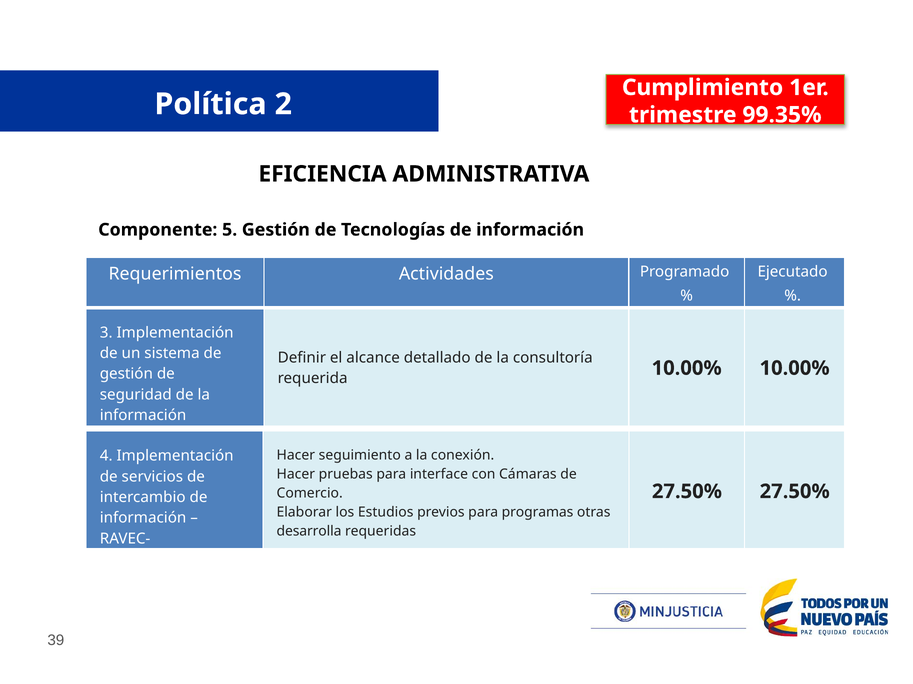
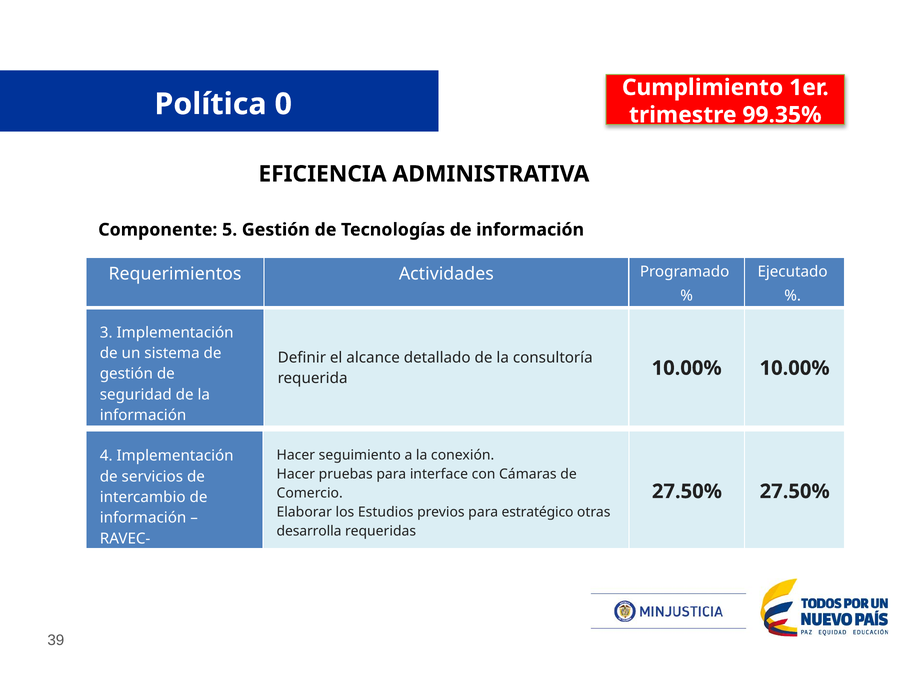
2: 2 -> 0 (283, 104)
programas: programas -> estratégico (538, 513)
